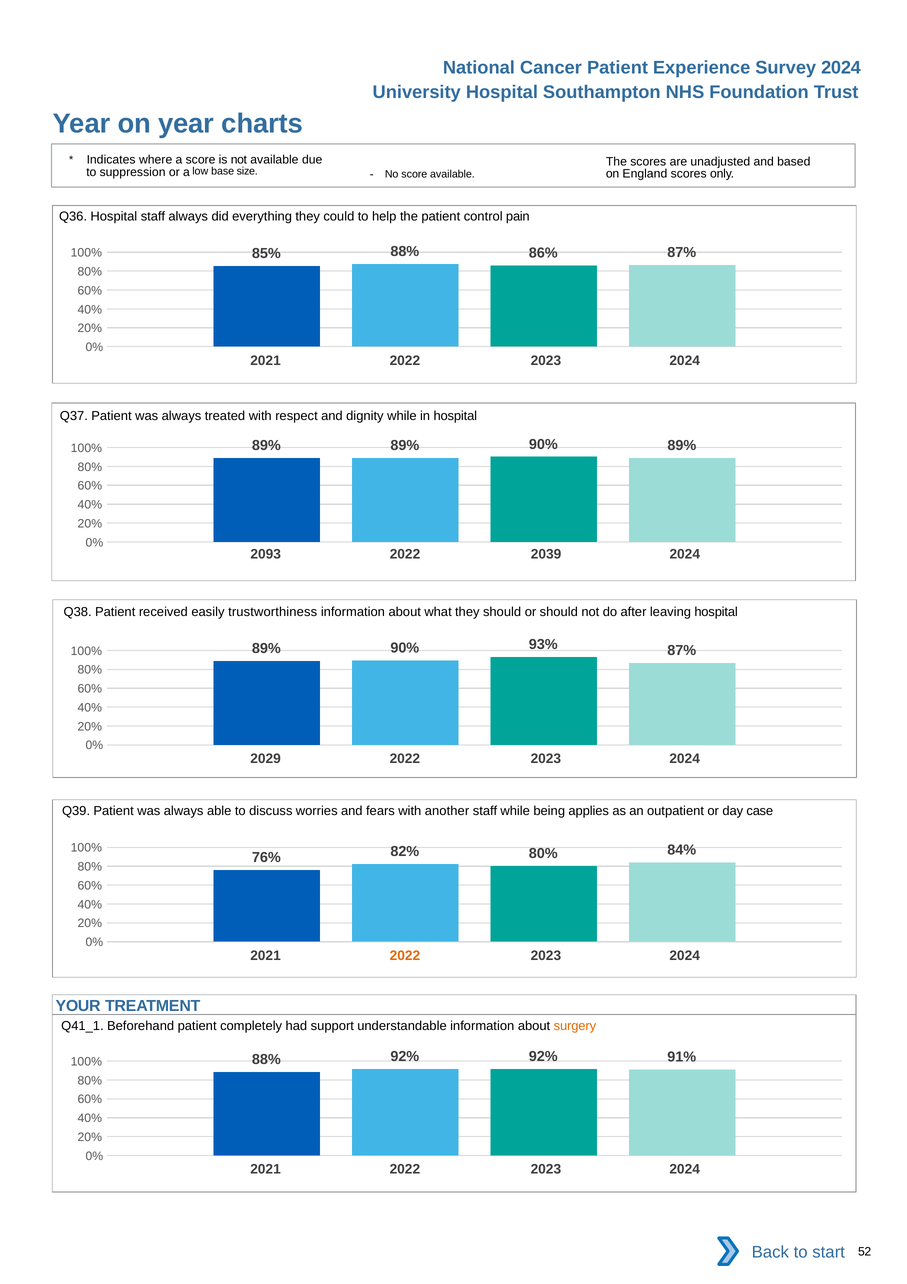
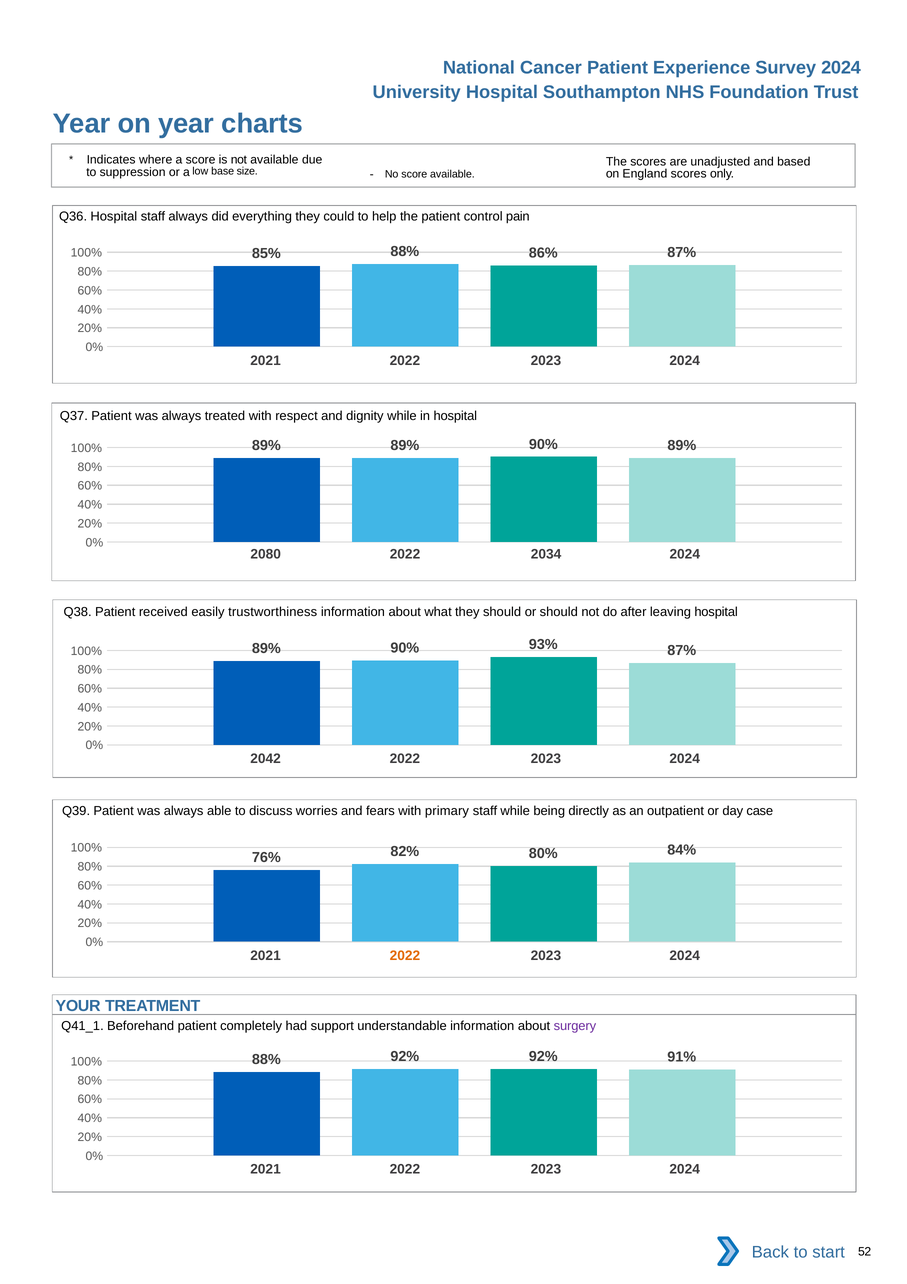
2093: 2093 -> 2080 (266, 554)
2039: 2039 -> 2034 (546, 554)
2029: 2029 -> 2042 (266, 759)
another: another -> primary (447, 811)
applies: applies -> directly (589, 811)
surgery colour: orange -> purple (575, 1026)
